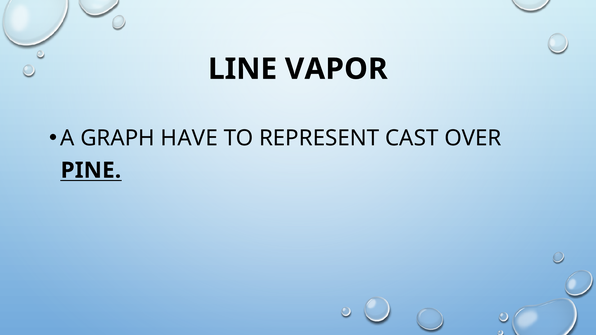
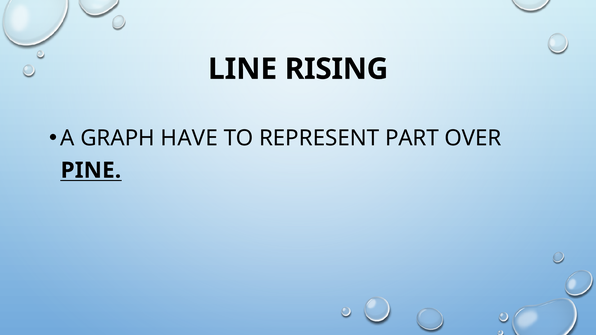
VAPOR: VAPOR -> RISING (337, 69)
CAST: CAST -> PART (412, 138)
